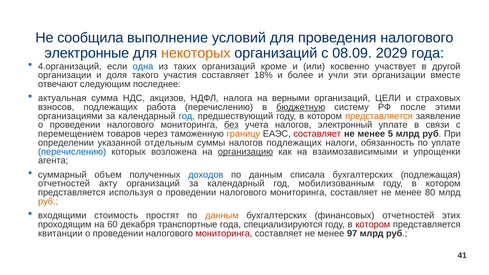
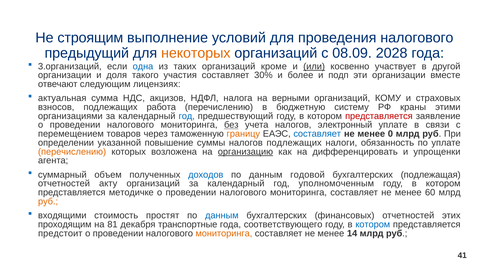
сообщила: сообщила -> строящим (90, 38)
электронные: электронные -> предыдущий (87, 53)
2029: 2029 -> 2028 (392, 53)
4.организаций: 4.организаций -> 3.организаций (70, 66)
или underline: none -> present (314, 66)
18%: 18% -> 30% (263, 75)
учли: учли -> подп (338, 75)
последнее: последнее -> лицензиях (157, 84)
ЦЕЛИ: ЦЕЛИ -> КОМУ (388, 98)
бюджетную underline: present -> none (301, 107)
после: после -> краны (413, 107)
представляется colour: orange -> red (379, 116)
составляет colour: red -> blue (317, 134)
5: 5 -> 0 (390, 134)
отдельным: отдельным -> повышение (169, 143)
перечислению colour: blue -> orange (72, 152)
взаимозависимыми: взаимозависимыми -> дифференцировать (355, 152)
списала: списала -> годовой (308, 175)
мобилизованным: мобилизованным -> уполномоченным (336, 184)
используя: используя -> методичке (131, 193)
80: 80 -> 60 (430, 193)
данным colour: orange -> blue (222, 216)
60: 60 -> 81 (112, 224)
специализируются: специализируются -> соответствующего (283, 224)
котором colour: red -> blue (373, 224)
квитанции: квитанции -> предстоит (60, 233)
мониторинга colour: red -> orange (224, 233)
97: 97 -> 14 (352, 233)
